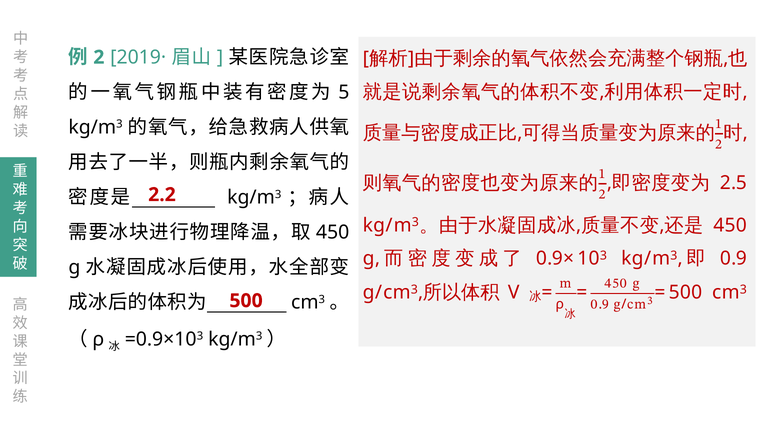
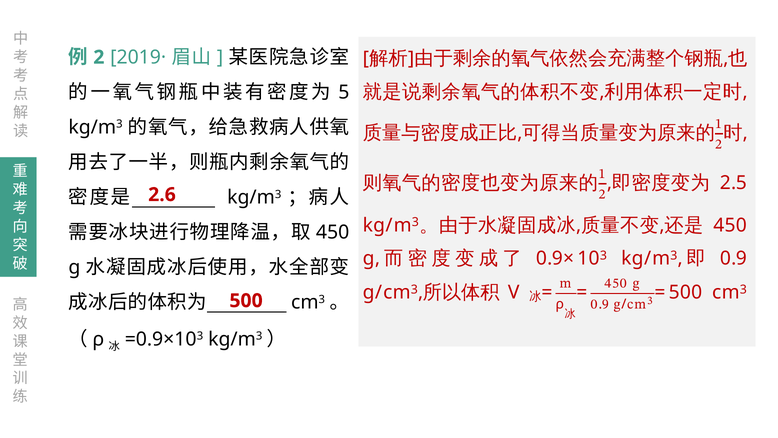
2.2: 2.2 -> 2.6 (162, 195)
